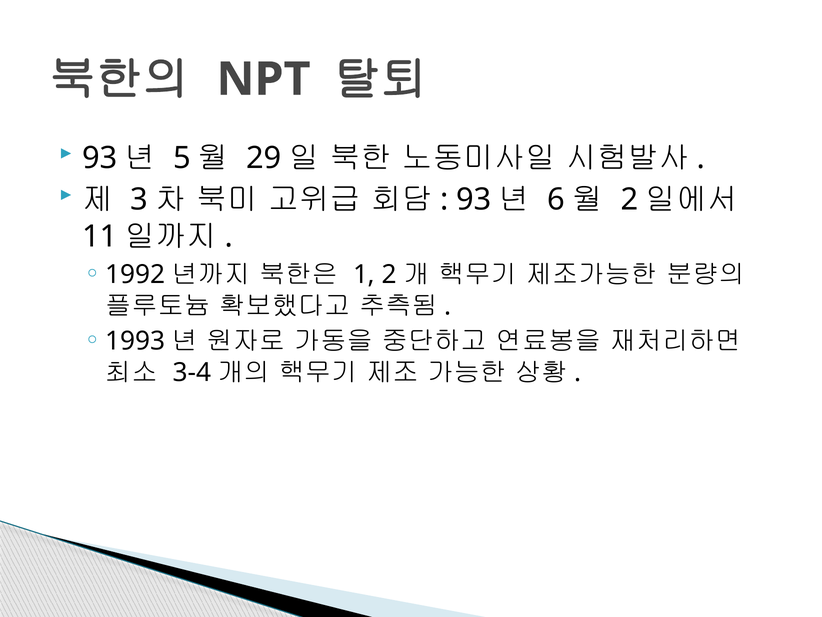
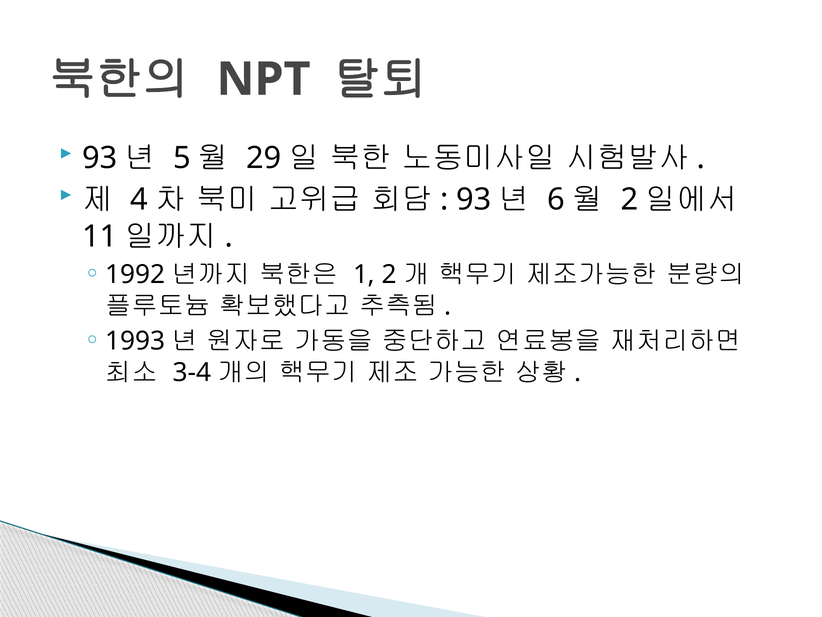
3: 3 -> 4 (139, 199)
